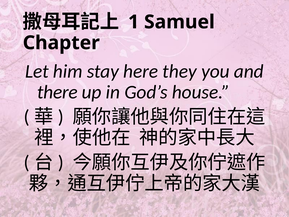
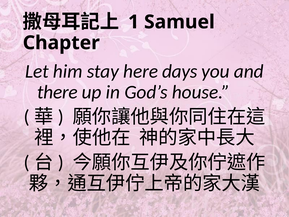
they: they -> days (180, 71)
